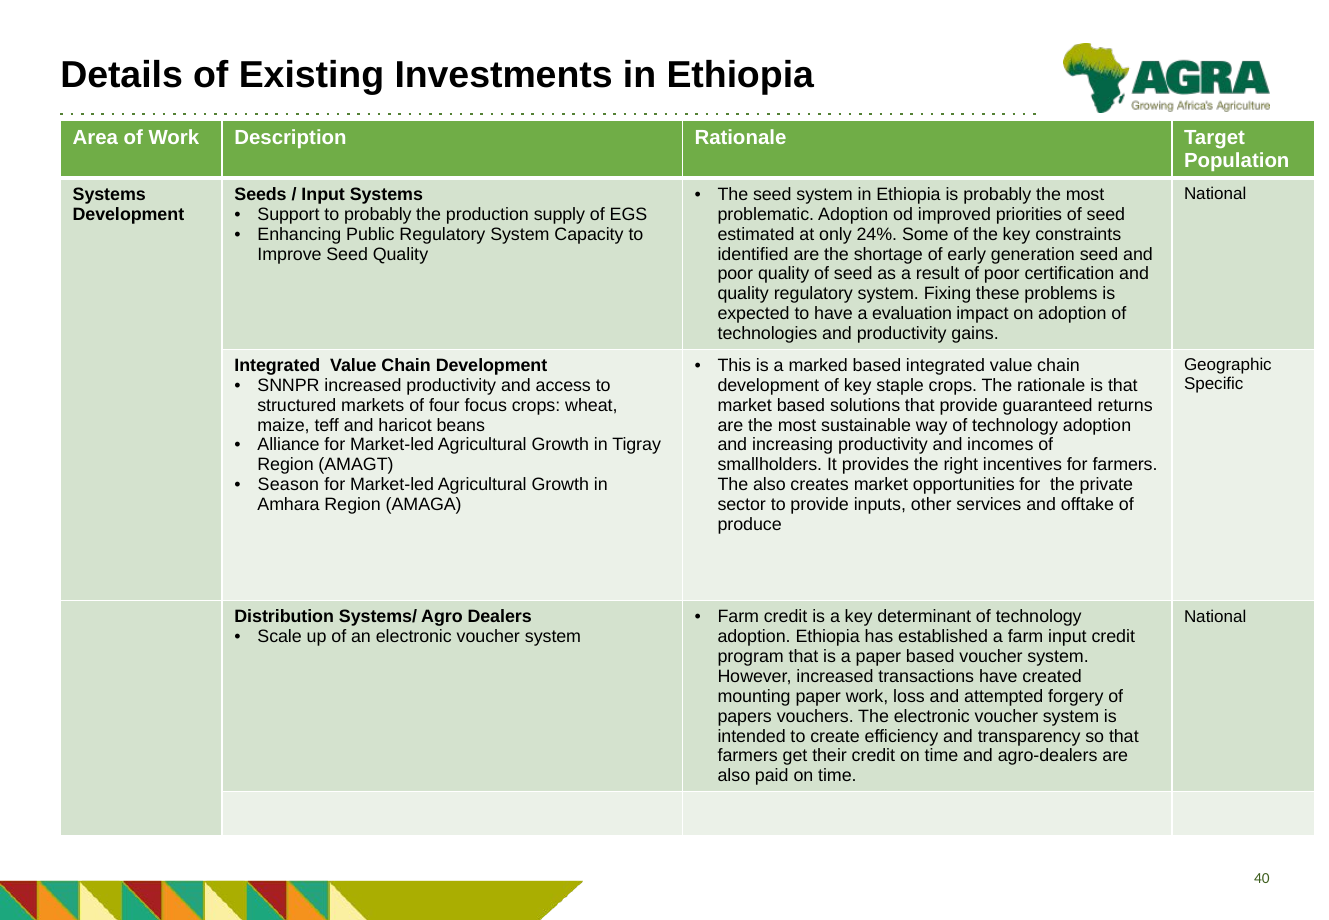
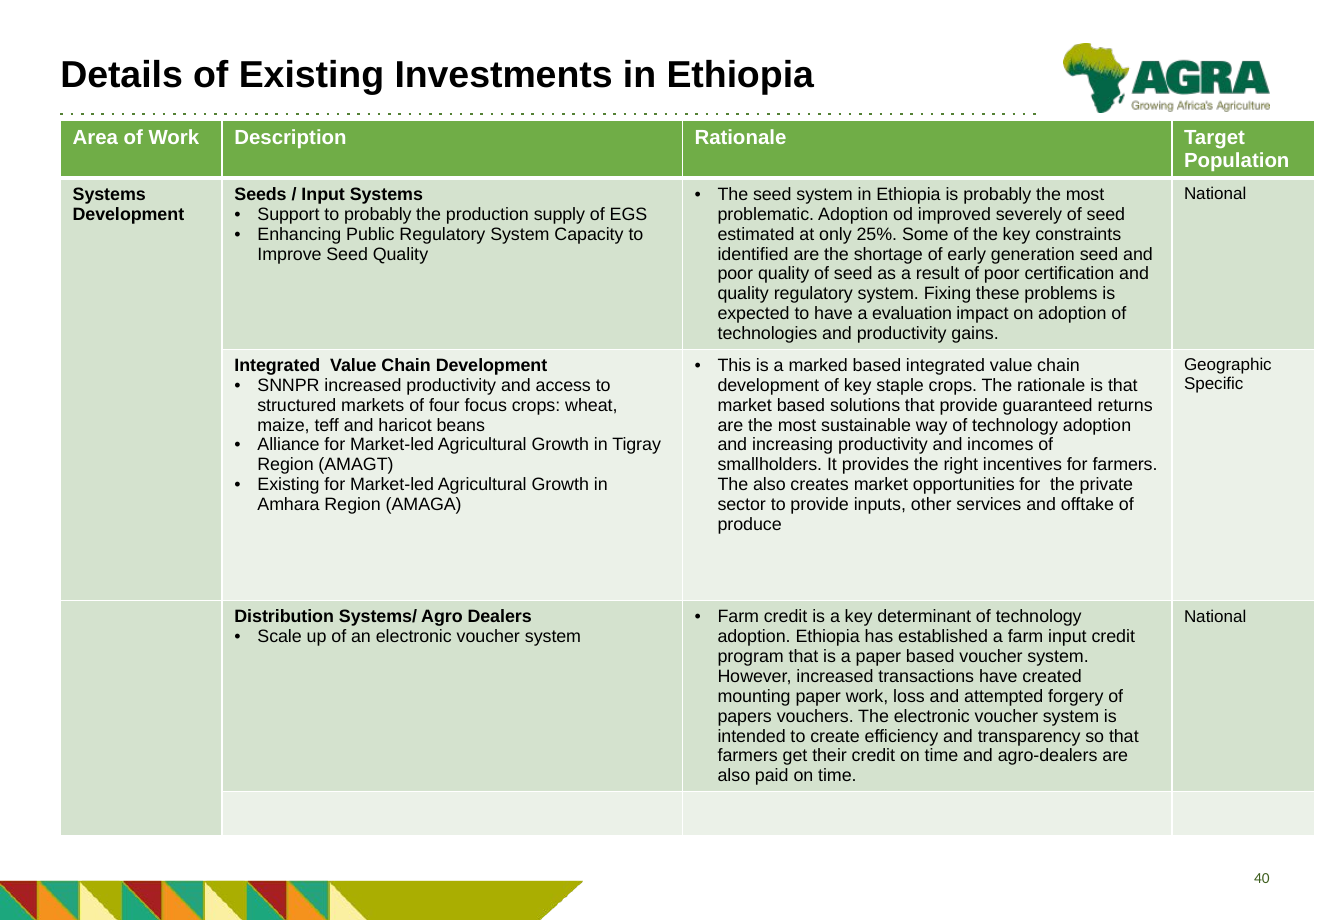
priorities: priorities -> severely (1029, 214)
24%: 24% -> 25% (877, 234)
Season: Season -> Existing (289, 485)
